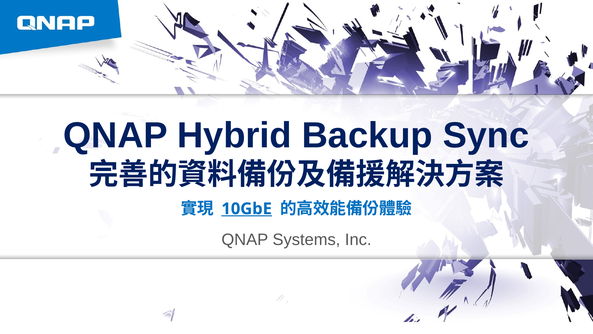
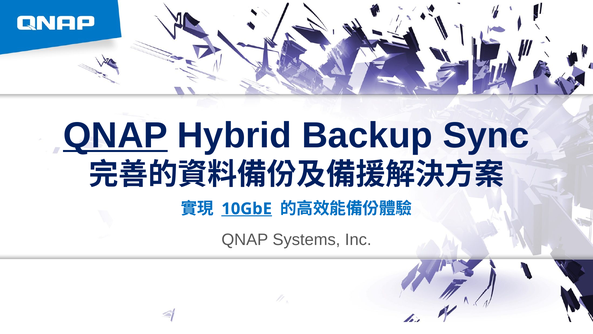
QNAP underline: none -> present (115, 135)
